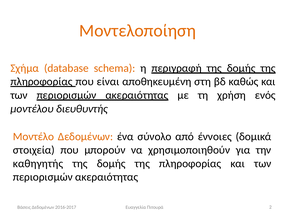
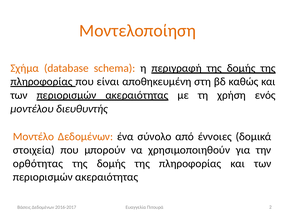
καθηγητής: καθηγητής -> ορθότητας (38, 163)
